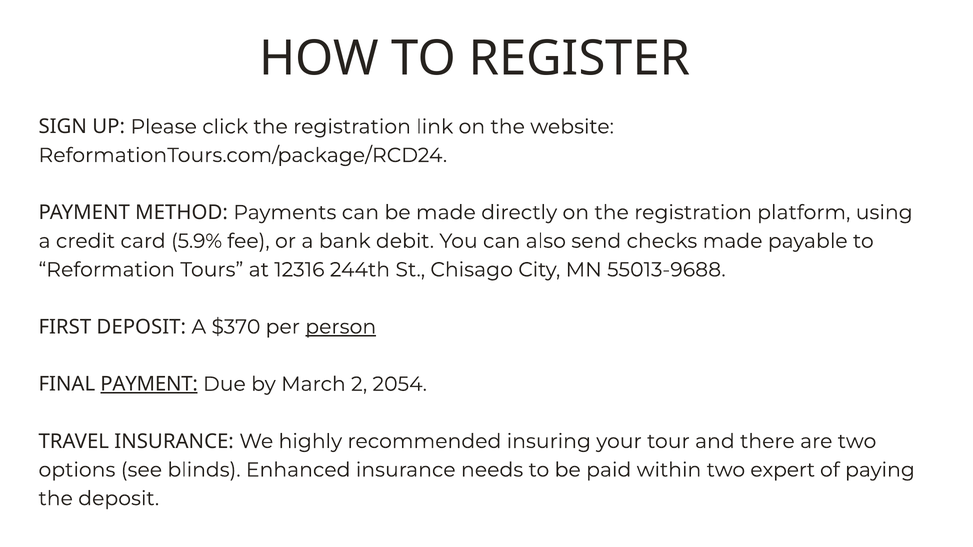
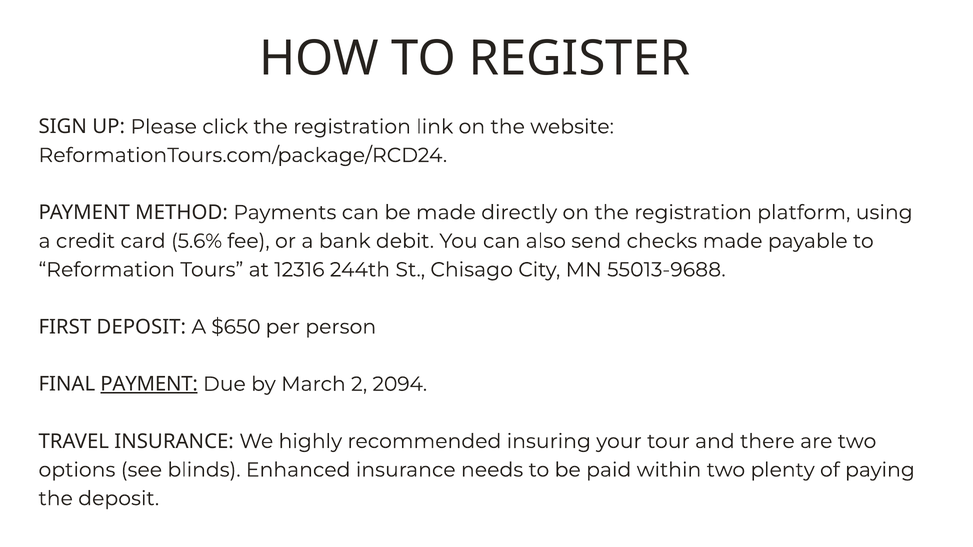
5.9%: 5.9% -> 5.6% (197, 241)
$370: $370 -> $650 (236, 327)
person underline: present -> none (341, 327)
2054: 2054 -> 2094 (400, 384)
expert: expert -> plenty (783, 470)
